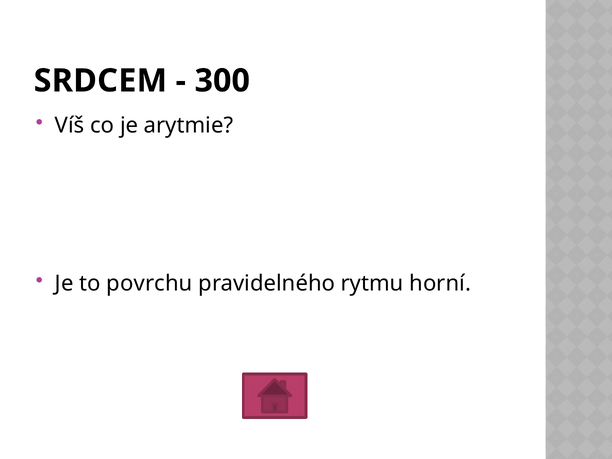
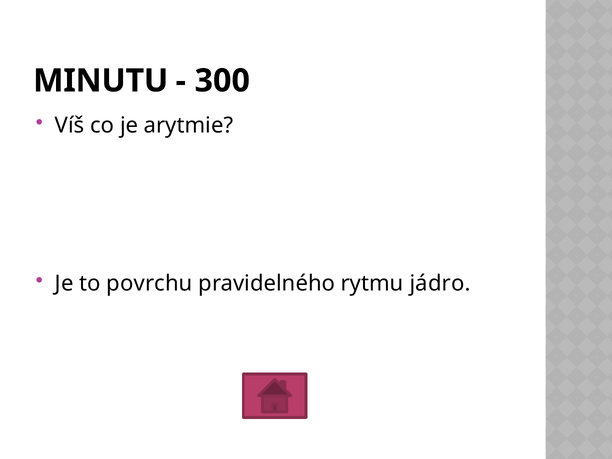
SRDCEM: SRDCEM -> MINUTU (101, 81)
horní: horní -> jádro (440, 284)
